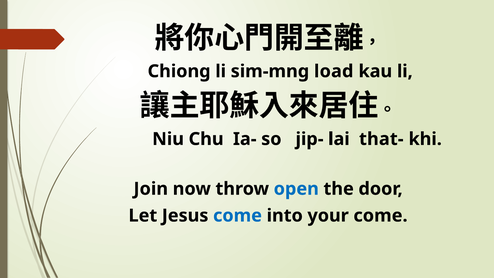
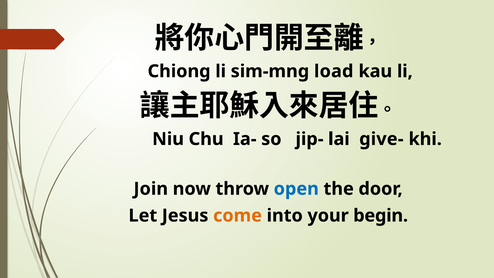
that-: that- -> give- (381, 139)
come colour: blue -> orange (238, 216)
your come: come -> begin (381, 216)
